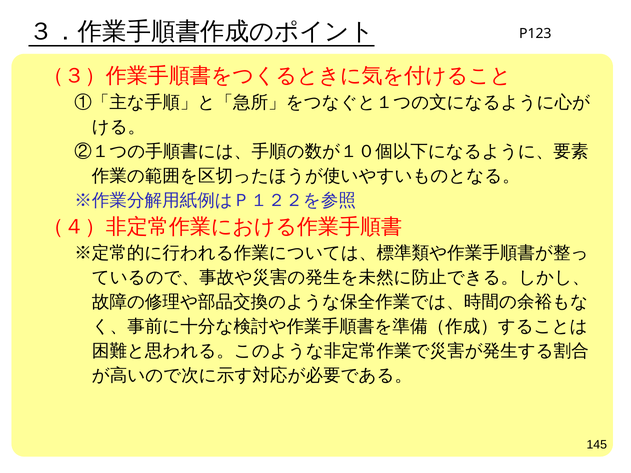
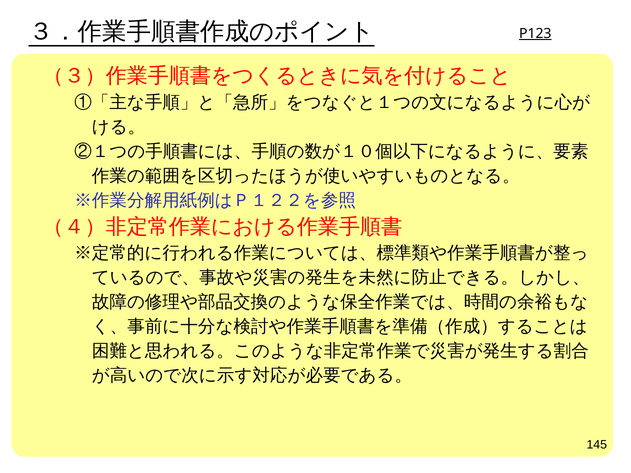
P123 underline: none -> present (535, 34)
